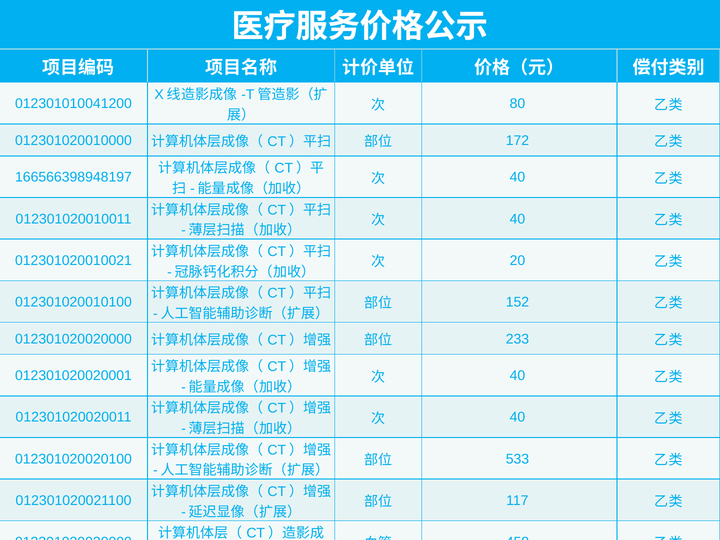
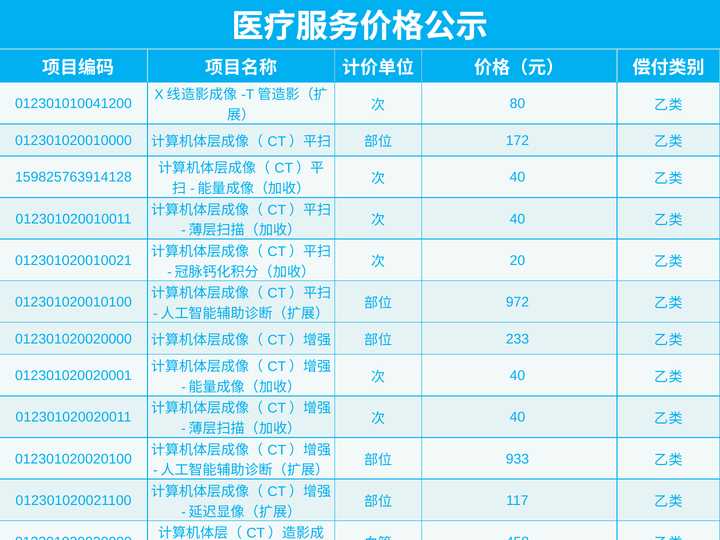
166566398948197: 166566398948197 -> 159825763914128 (73, 177)
152: 152 -> 972 (517, 302)
533: 533 -> 933 (517, 459)
